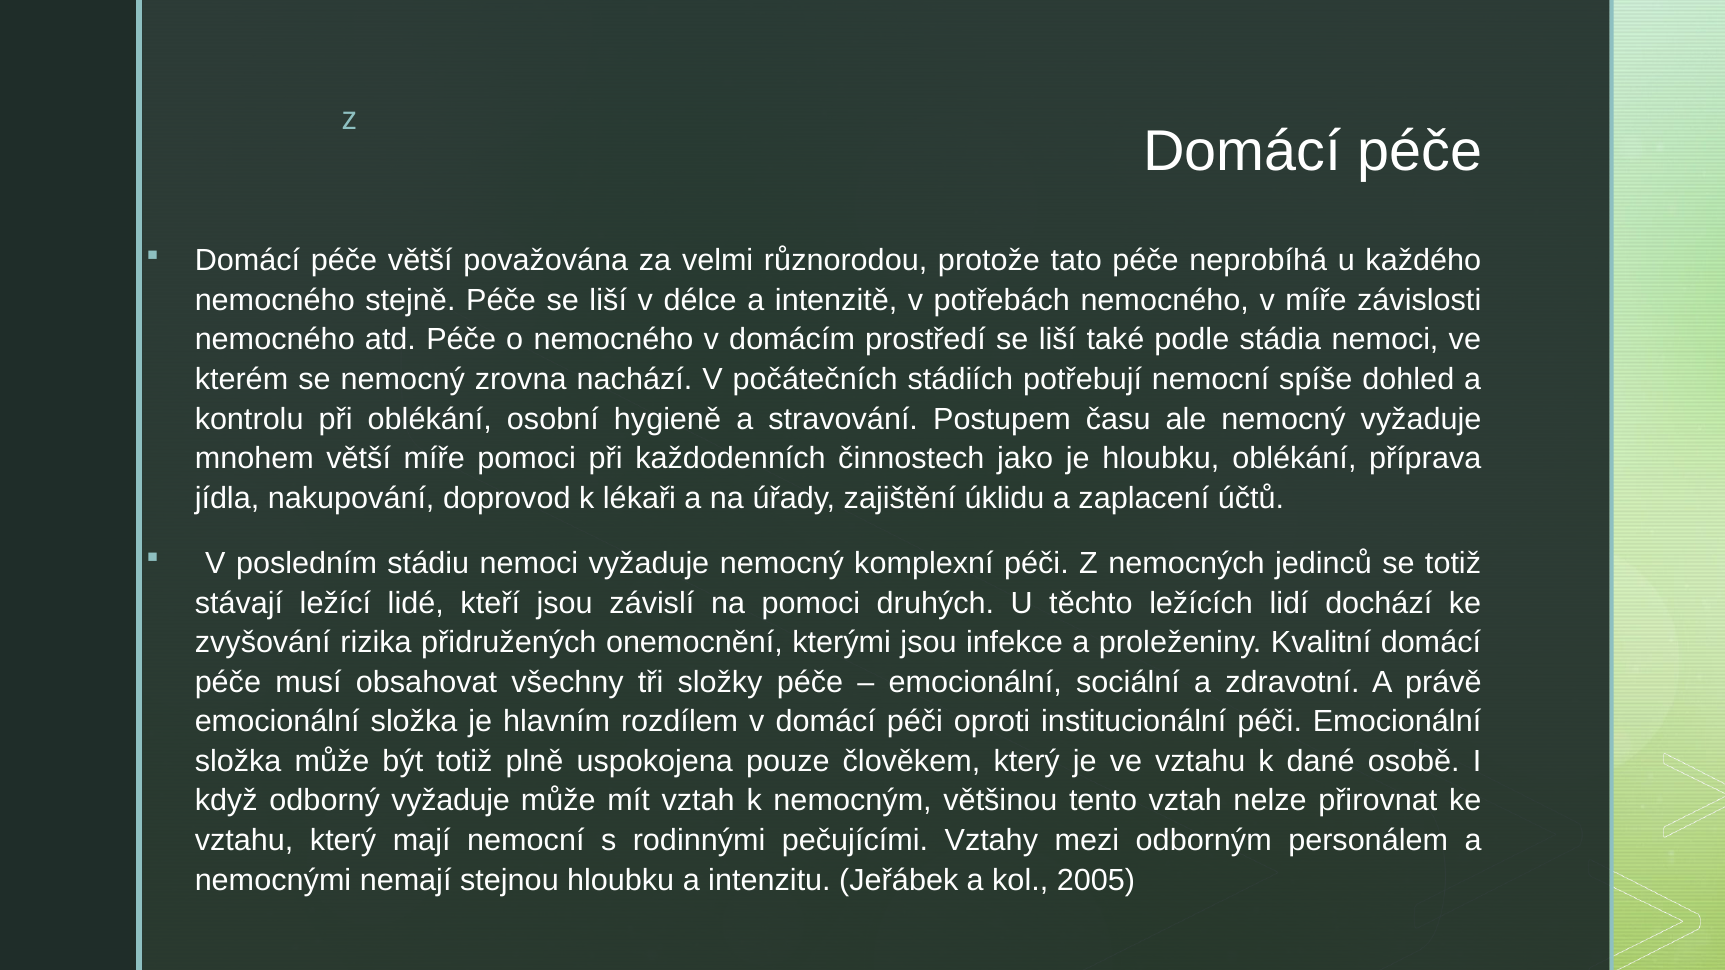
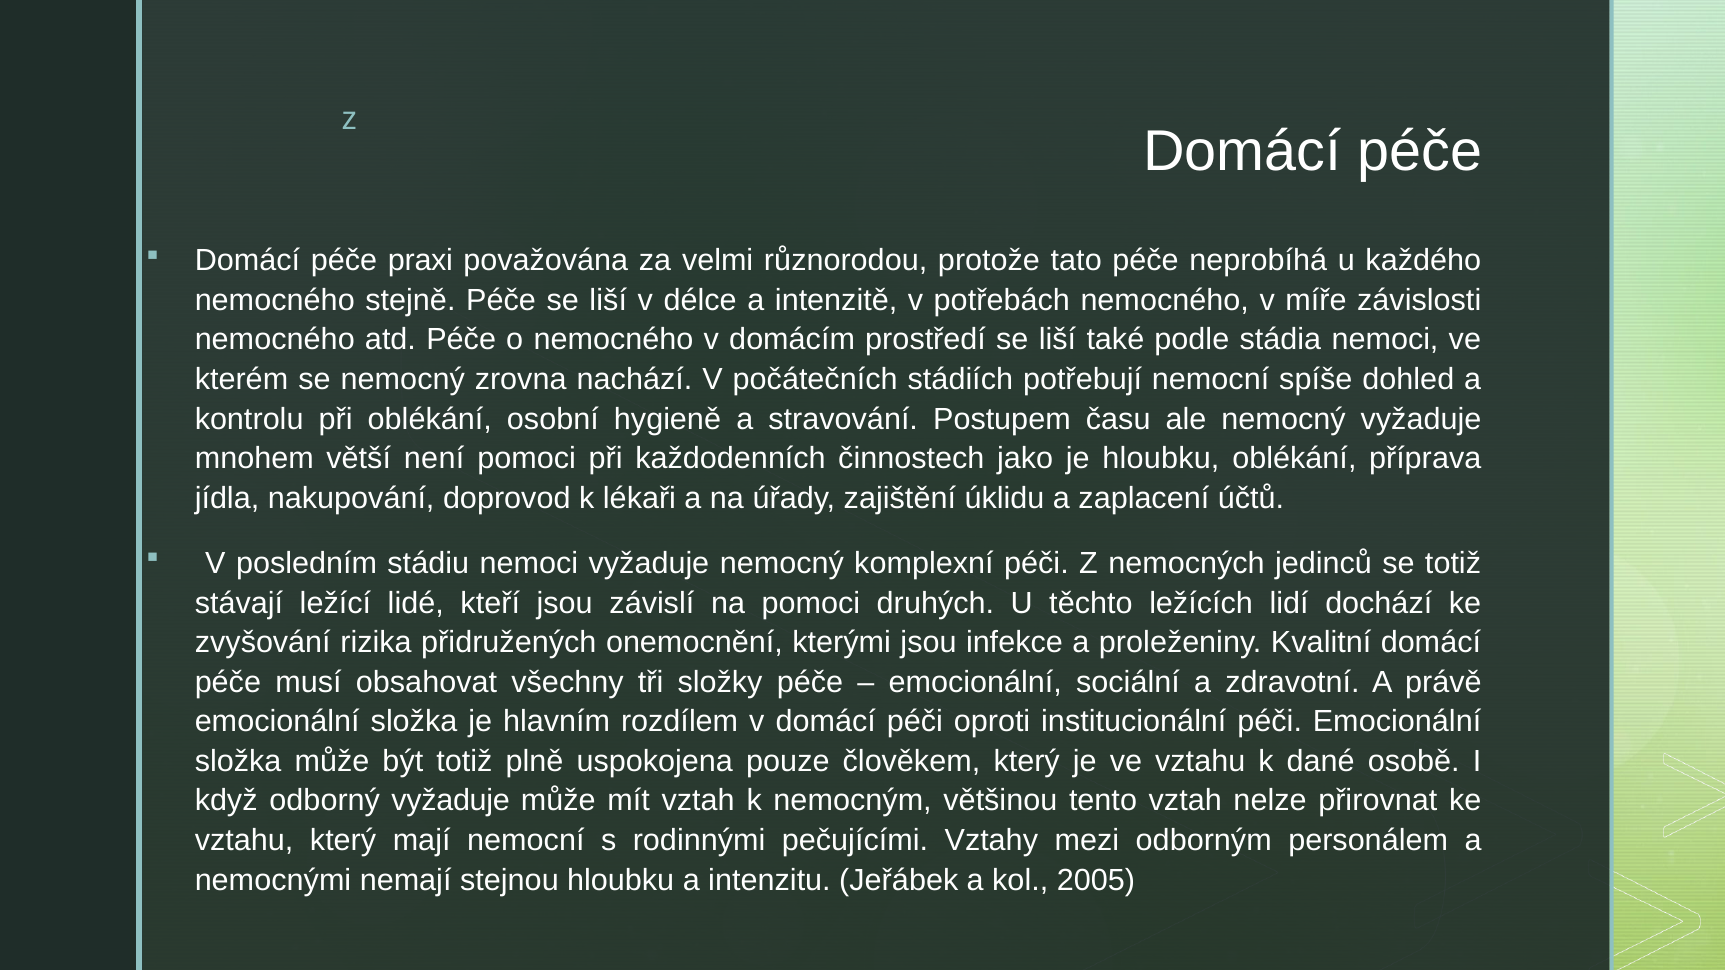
péče větší: větší -> praxi (420, 261)
větší míře: míře -> není (434, 459)
